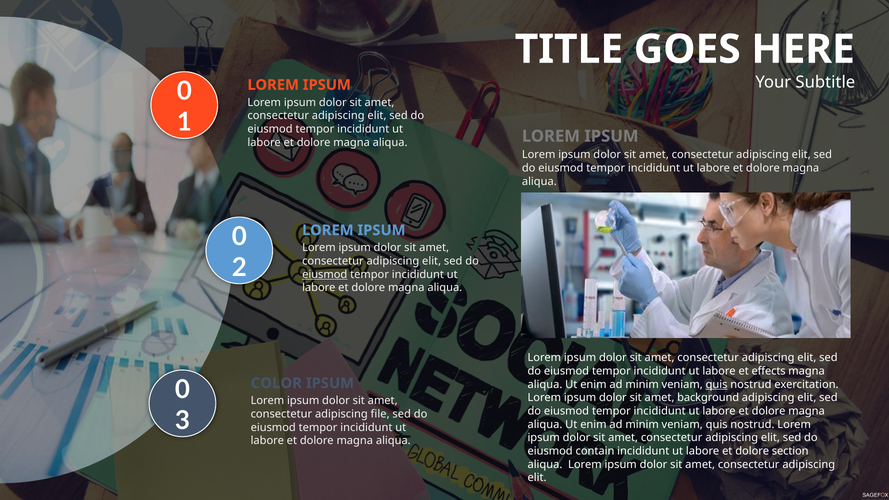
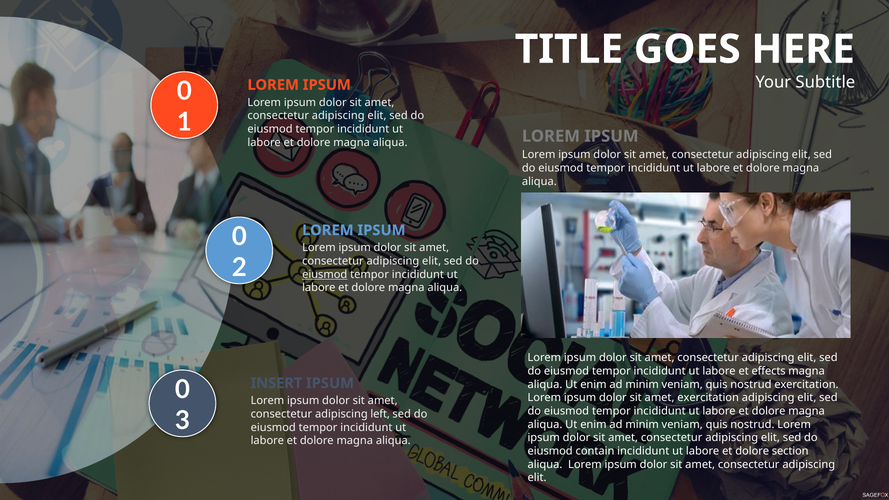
COLOR: COLOR -> INSERT (276, 383)
quis underline: present -> none (717, 384)
amet background: background -> exercitation (708, 398)
file: file -> left (380, 414)
